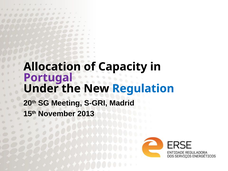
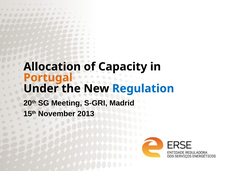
Portugal colour: purple -> orange (48, 78)
